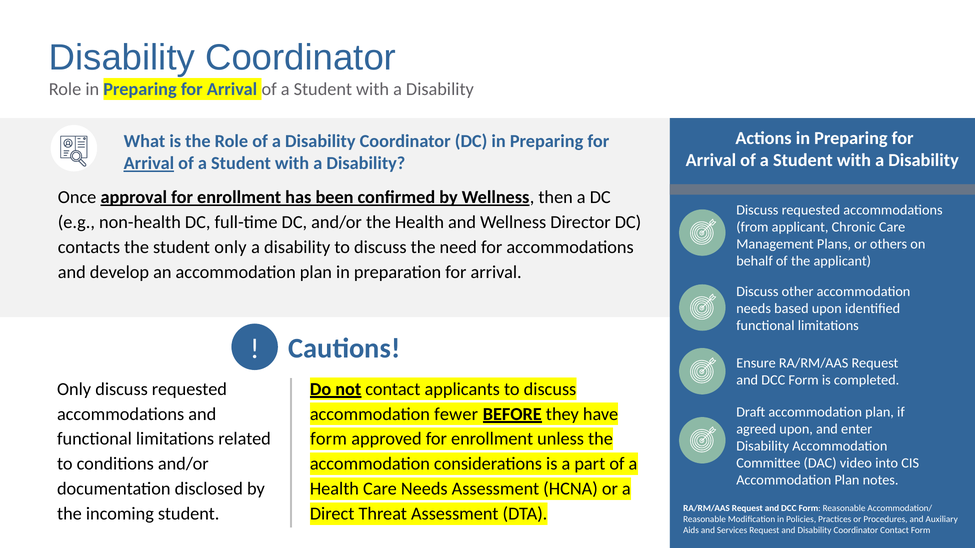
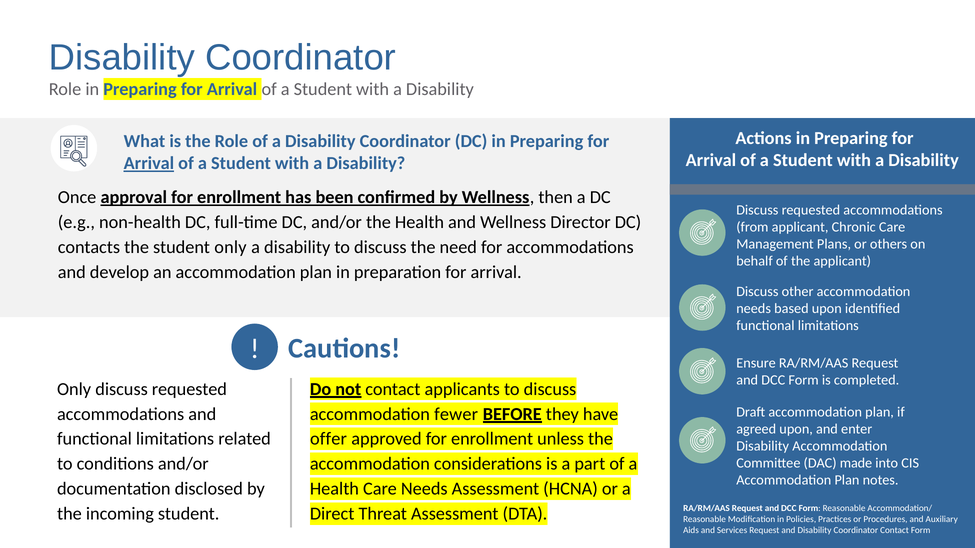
form: form -> offer (328, 439)
video: video -> made (856, 464)
